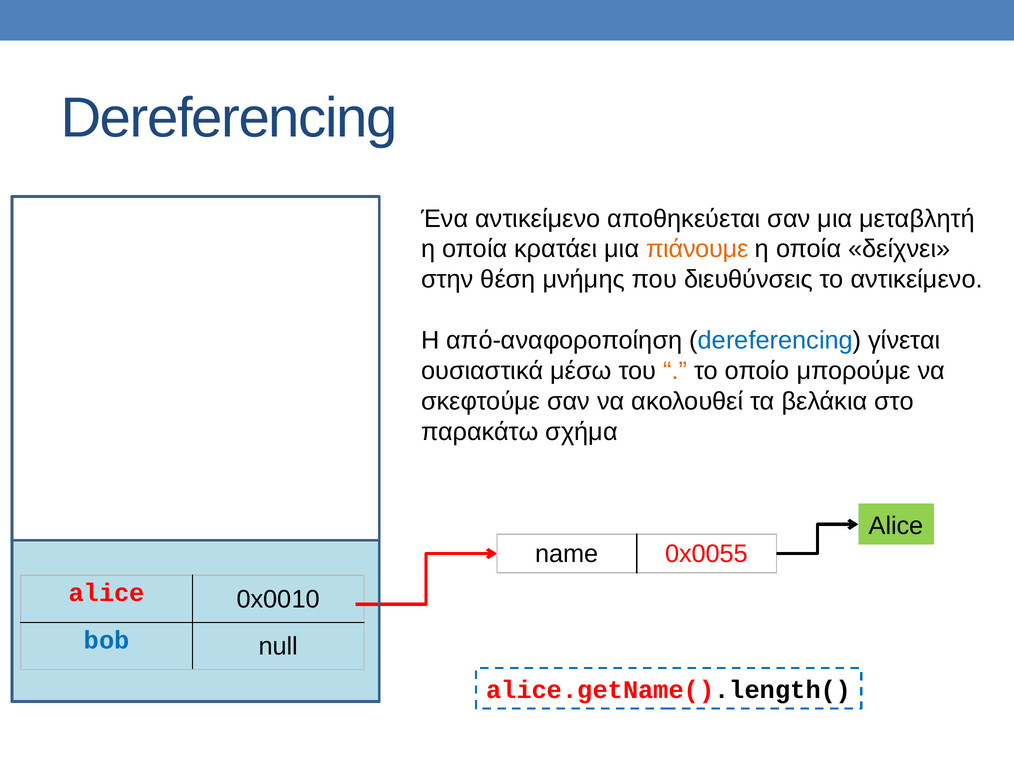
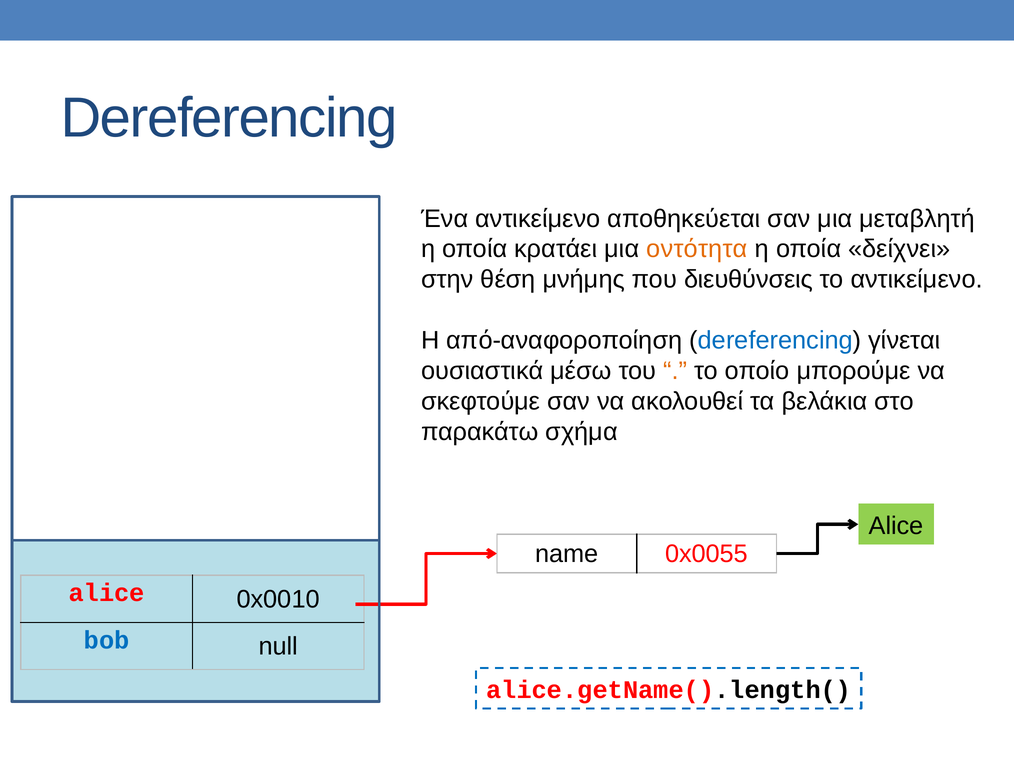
πιάνουμε: πιάνουμε -> οντότητα (697, 249)
